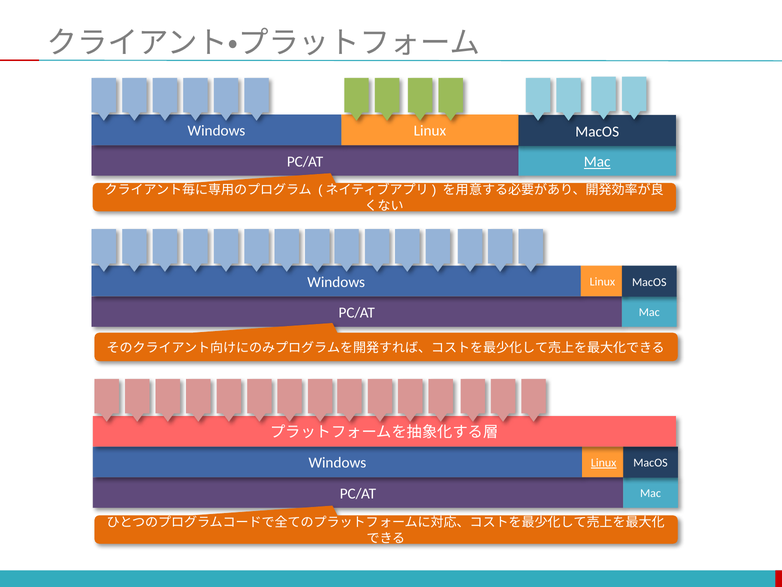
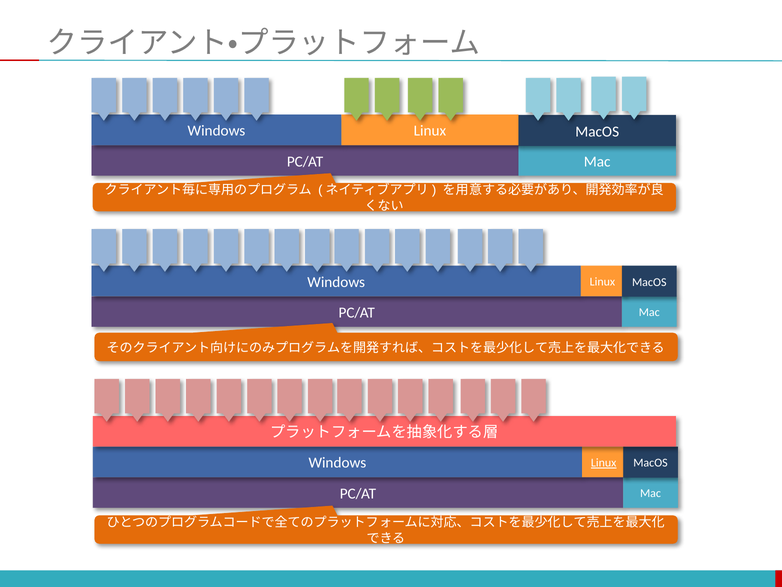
Mac underline: present -> none (597, 162)
